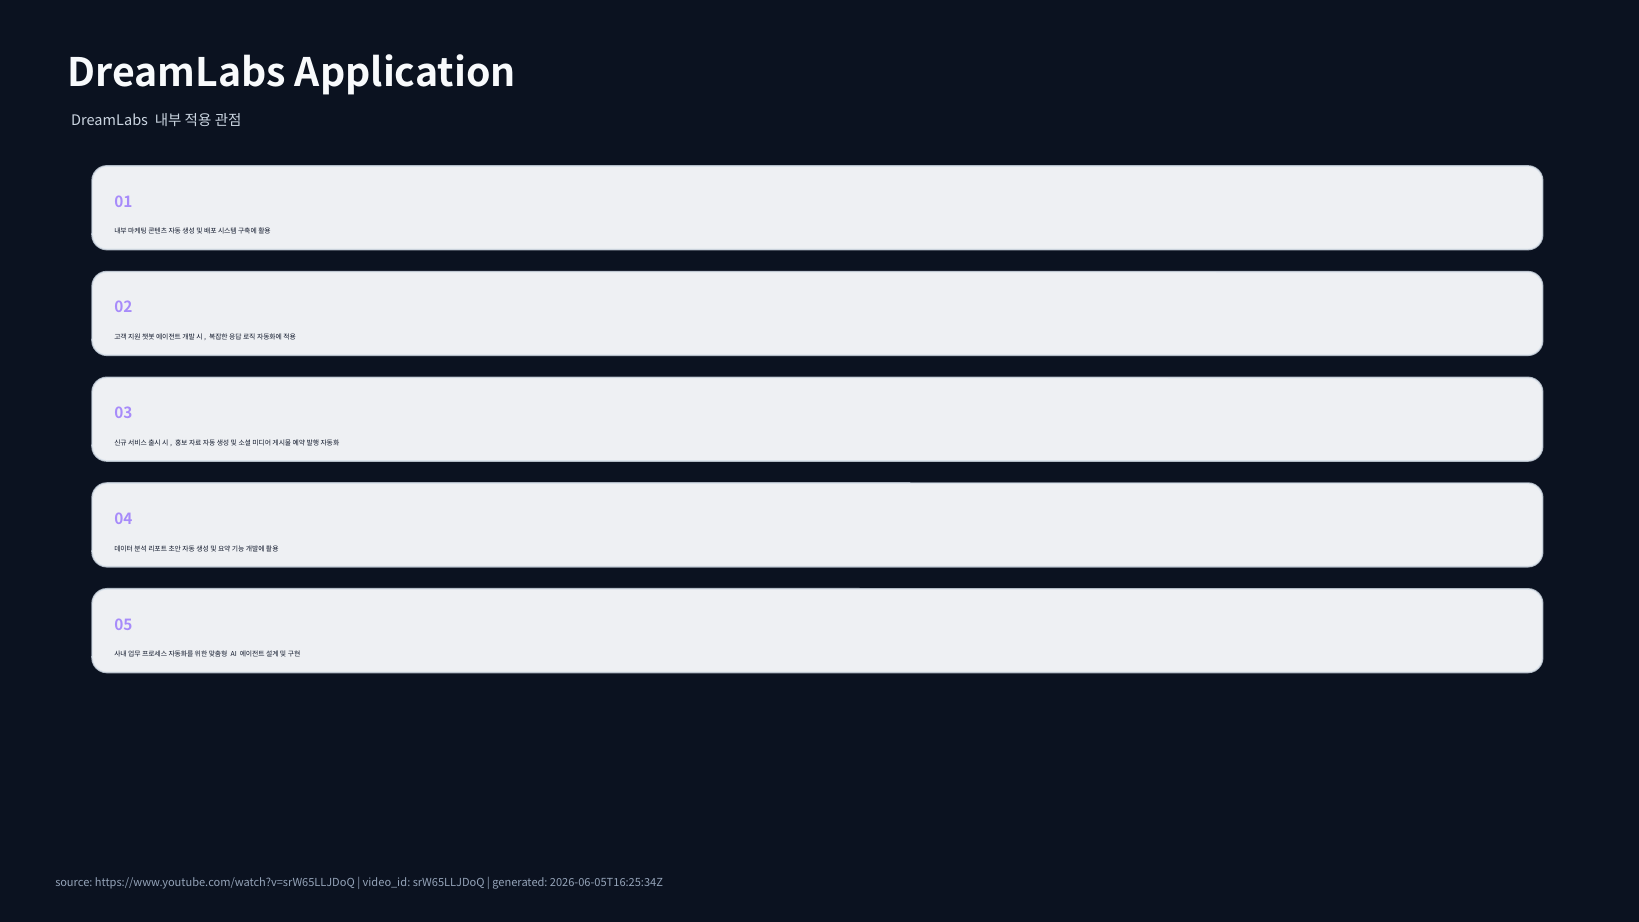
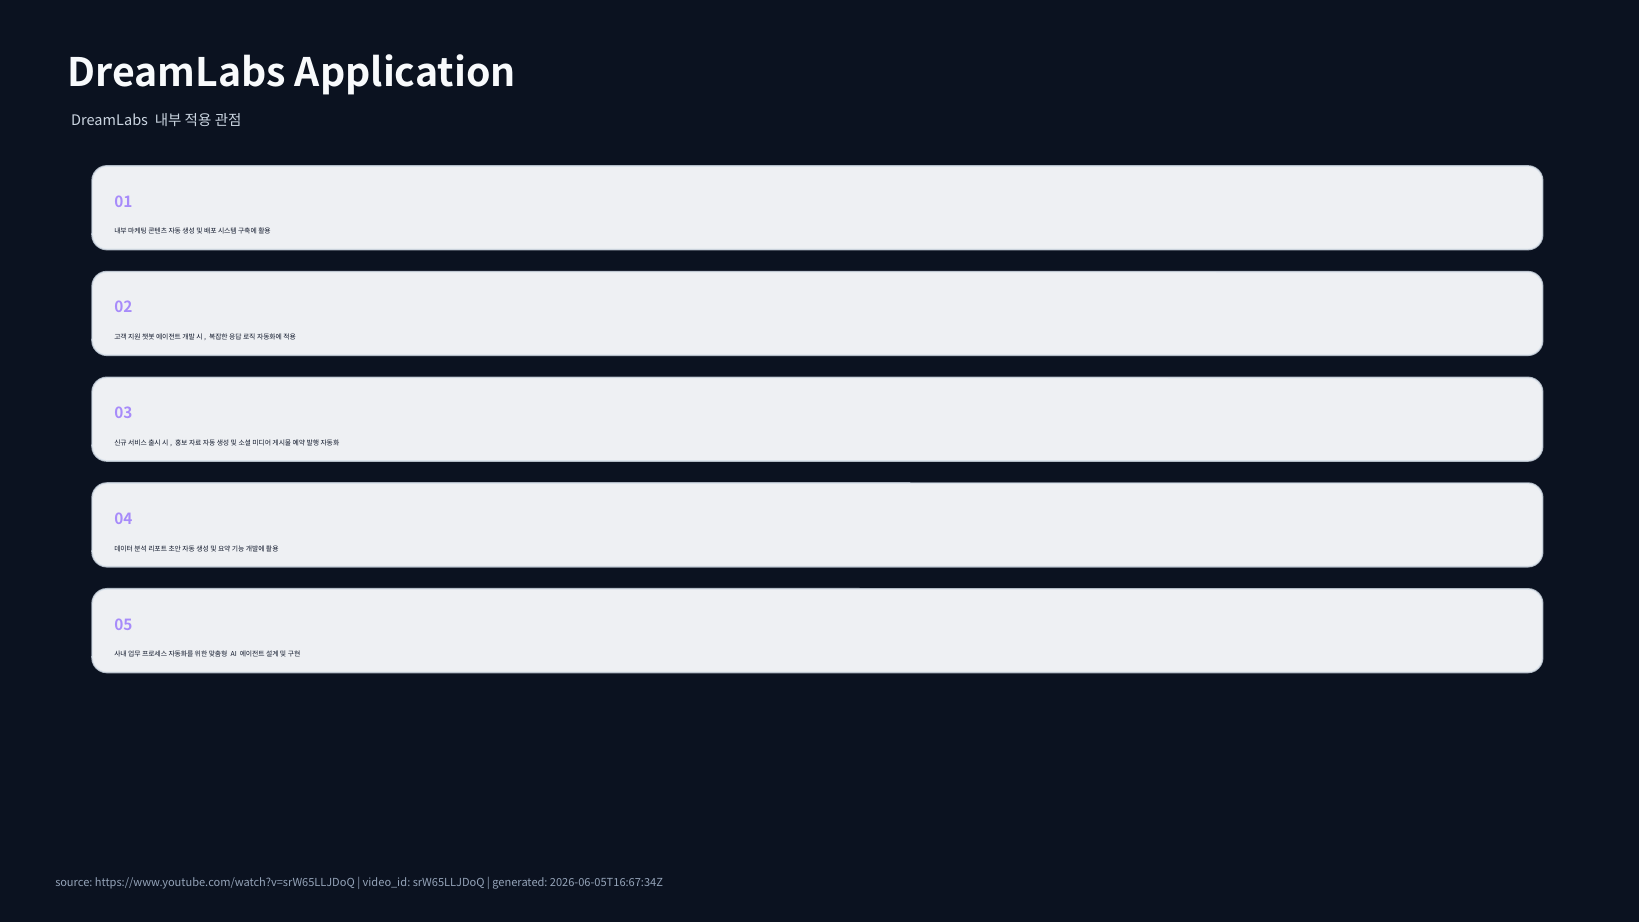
2026-06-05T16:25:34Z: 2026-06-05T16:25:34Z -> 2026-06-05T16:67:34Z (606, 883)
